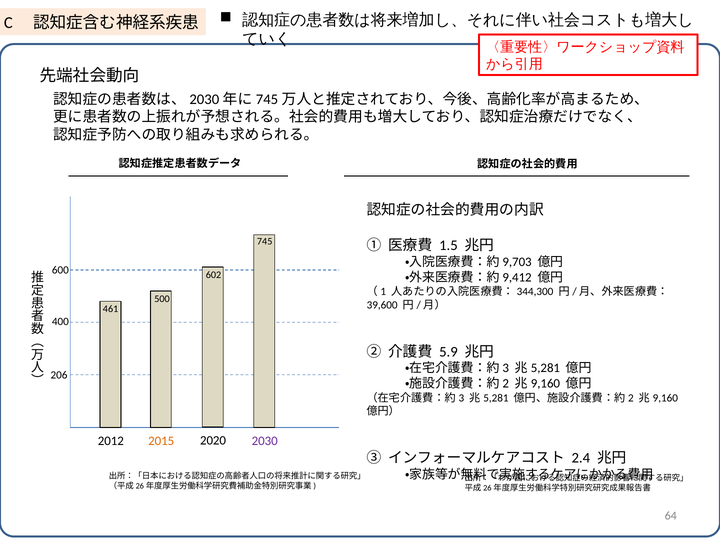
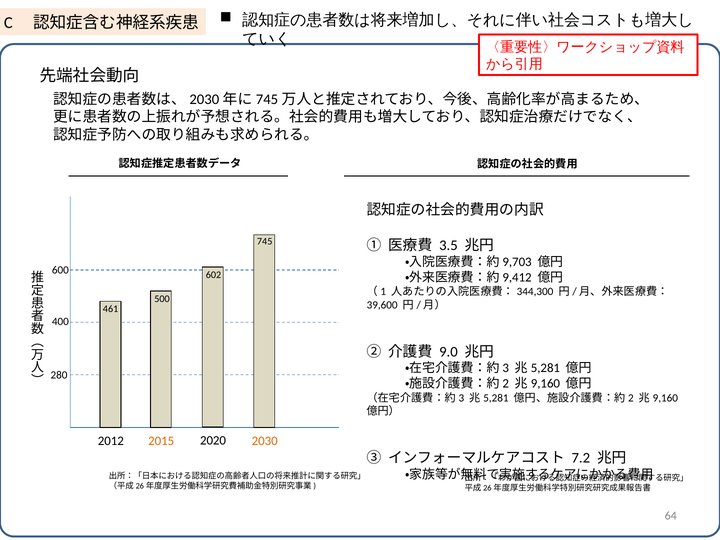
1.5: 1.5 -> 3.5 (448, 246)
5.9: 5.9 -> 9.0 (448, 352)
206: 206 -> 280 (59, 375)
2030 colour: purple -> orange (265, 441)
2.4: 2.4 -> 7.2 (581, 458)
